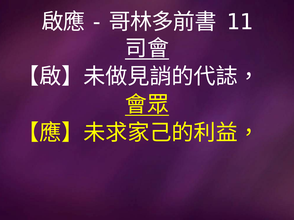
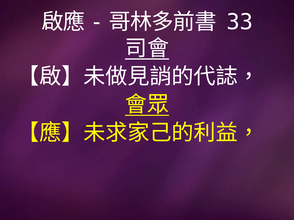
11: 11 -> 33 (240, 22)
